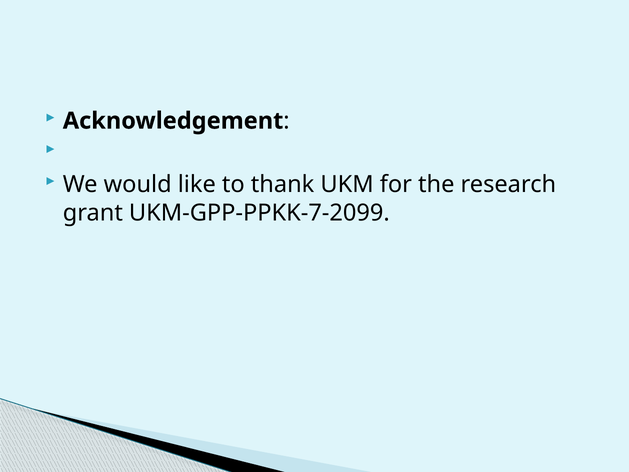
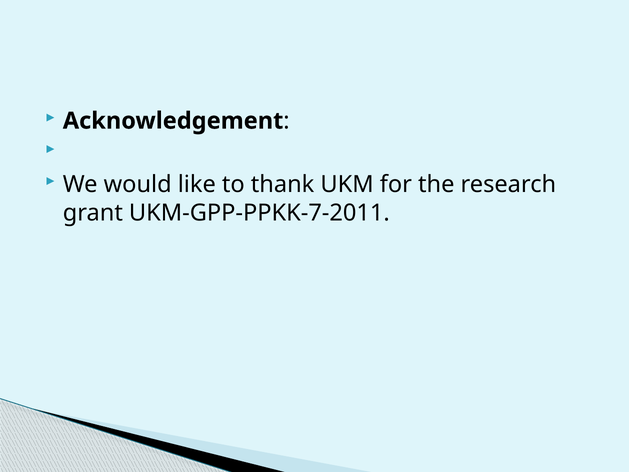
UKM-GPP-PPKK-7-2099: UKM-GPP-PPKK-7-2099 -> UKM-GPP-PPKK-7-2011 (259, 213)
